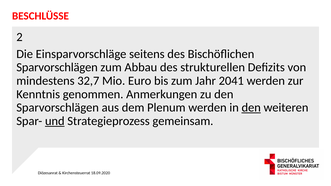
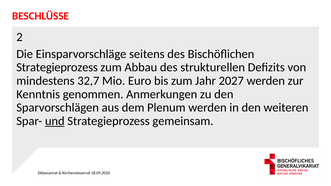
Sparvorschlägen: Sparvorschlägen -> Strategieprozess (57, 67)
2041: 2041 -> 2027 (231, 81)
den underline: present -> none (251, 108)
